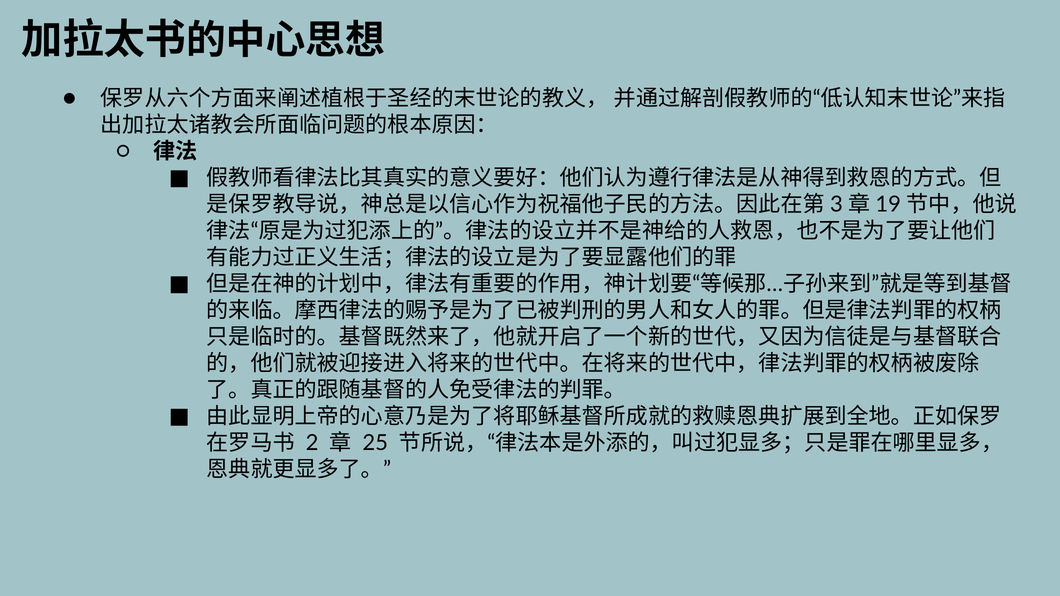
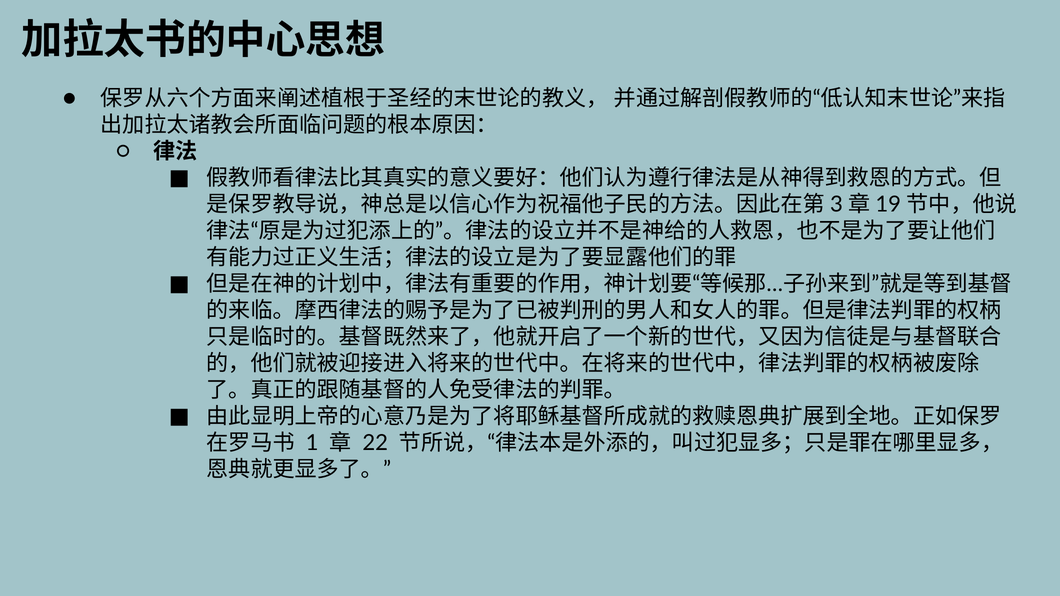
2: 2 -> 1 (312, 443)
25: 25 -> 22 (375, 443)
